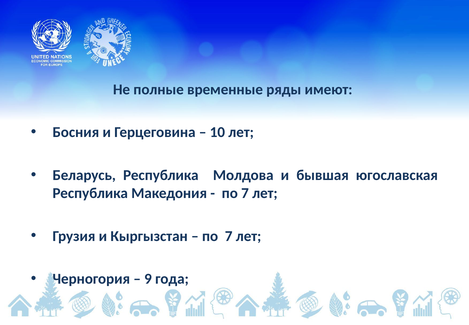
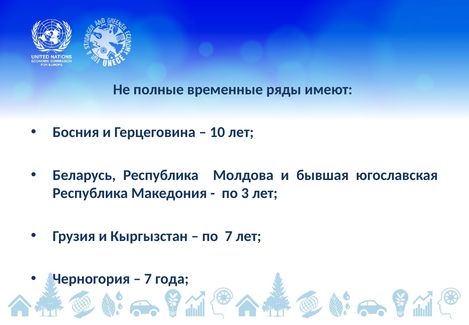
7: 7 -> 3 (245, 193)
9: 9 -> 7 (148, 279)
